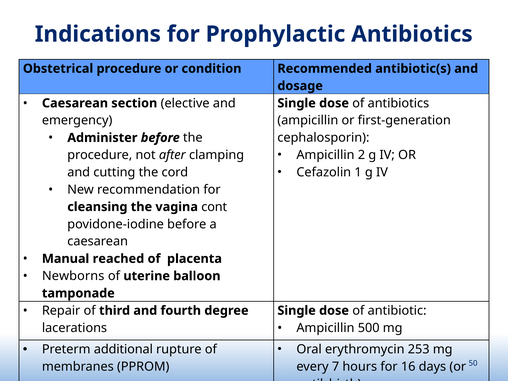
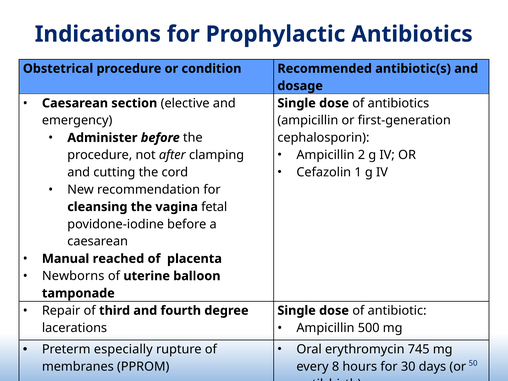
cont: cont -> fetal (214, 207)
253: 253 -> 745 (419, 349)
additional: additional -> especially (123, 349)
7: 7 -> 8 (336, 367)
16: 16 -> 30 (408, 367)
